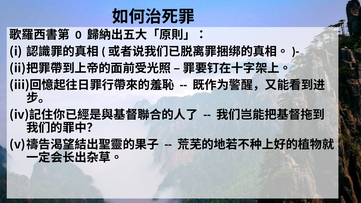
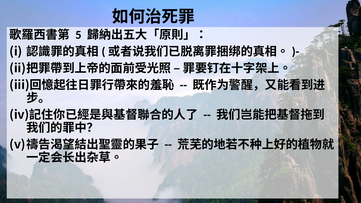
0: 0 -> 5 (78, 35)
